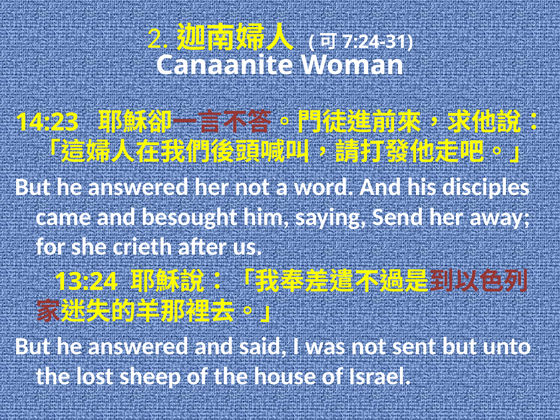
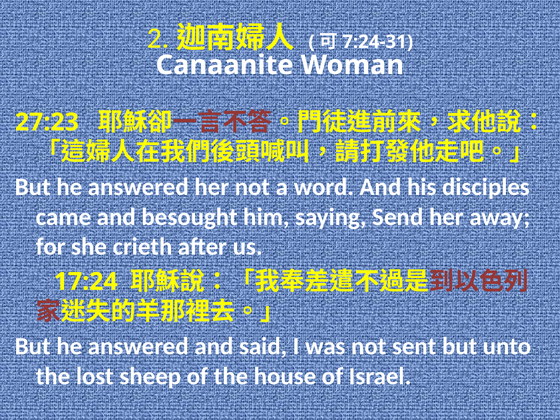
14:23: 14:23 -> 27:23 (47, 122)
13:24: 13:24 -> 17:24 (86, 282)
